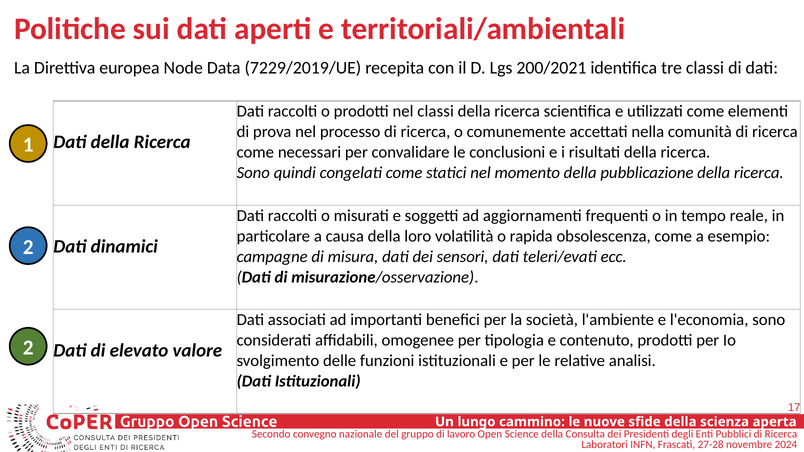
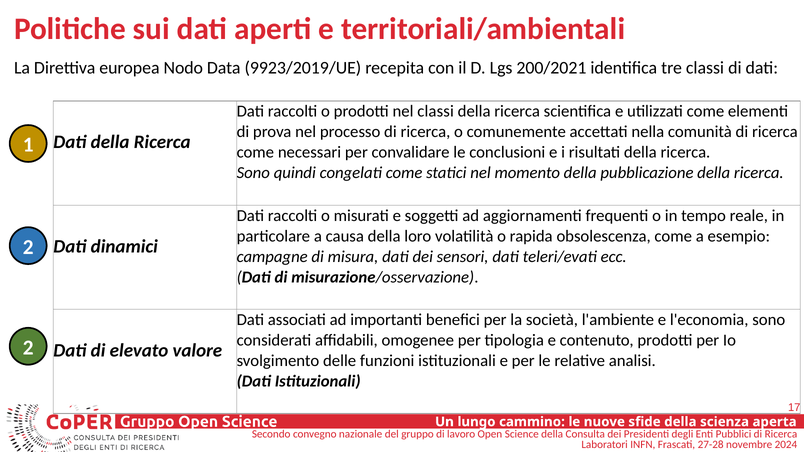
Node: Node -> Nodo (183, 68)
7229/2019/UE: 7229/2019/UE -> 9923/2019/UE (303, 68)
